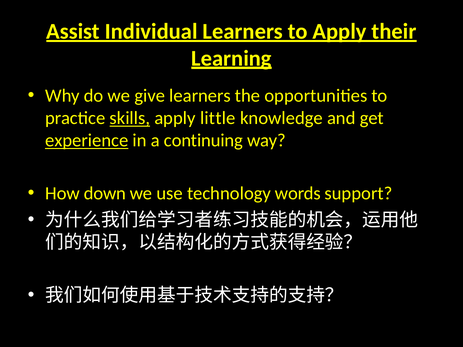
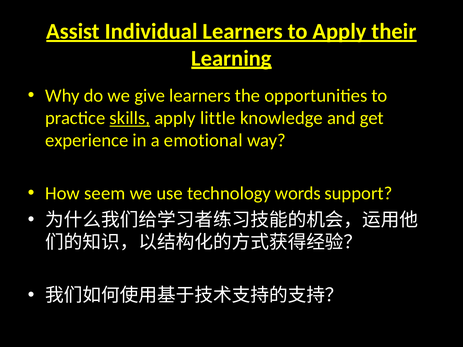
experience underline: present -> none (87, 141)
continuing: continuing -> emotional (203, 141)
down: down -> seem (105, 194)
